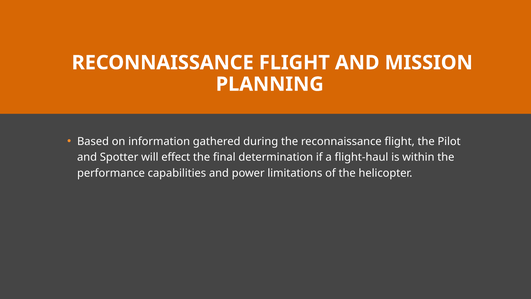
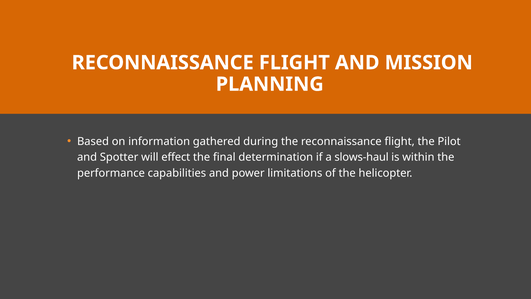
flight-haul: flight-haul -> slows-haul (362, 157)
